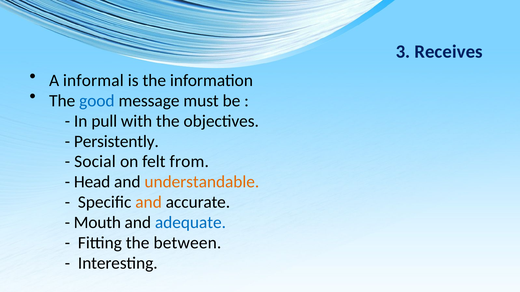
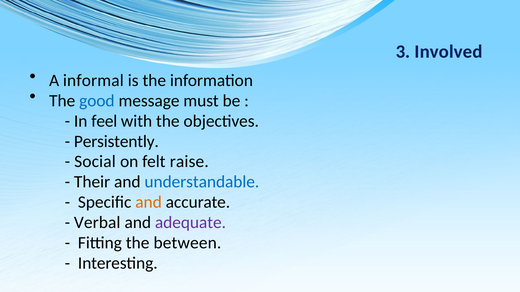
Receives: Receives -> Involved (449, 52)
pull: pull -> feel (104, 121)
from: from -> raise (189, 162)
Head: Head -> Their (92, 182)
understandable colour: orange -> blue (202, 182)
Mouth: Mouth -> Verbal (97, 223)
adequate colour: blue -> purple (190, 223)
